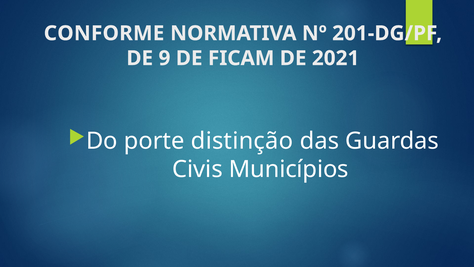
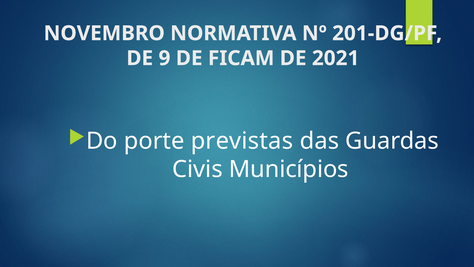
CONFORME: CONFORME -> NOVEMBRO (104, 33)
distinção: distinção -> previstas (242, 141)
